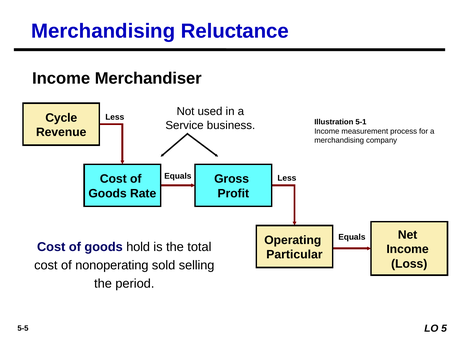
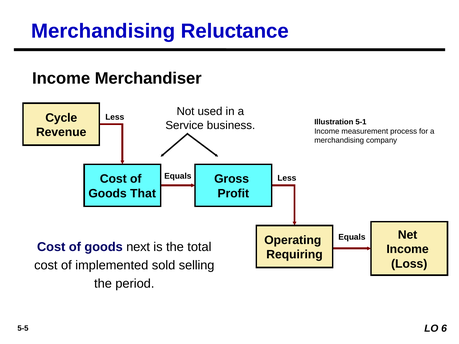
Rate: Rate -> That (143, 194)
hold: hold -> next (138, 247)
Particular: Particular -> Requiring (295, 255)
nonoperating: nonoperating -> implemented (112, 266)
5: 5 -> 6 (444, 329)
